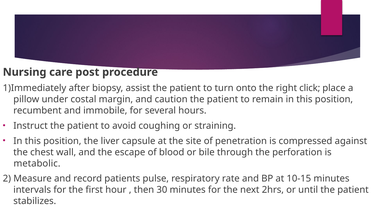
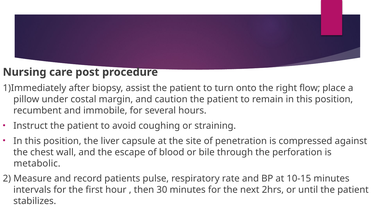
click: click -> flow (310, 88)
